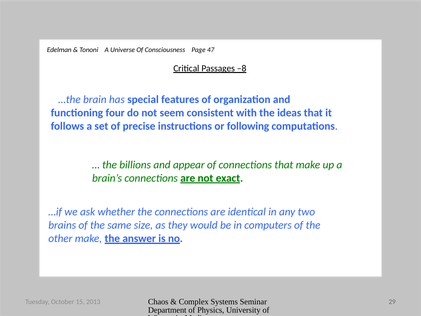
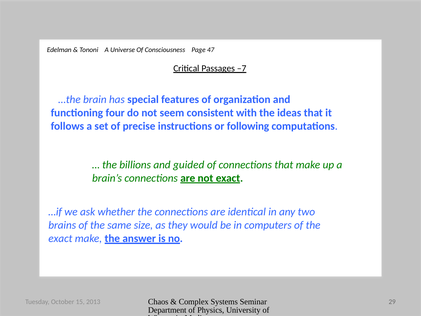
–8: –8 -> –7 (242, 68)
appear: appear -> guided (189, 165)
other: other -> exact (60, 238)
